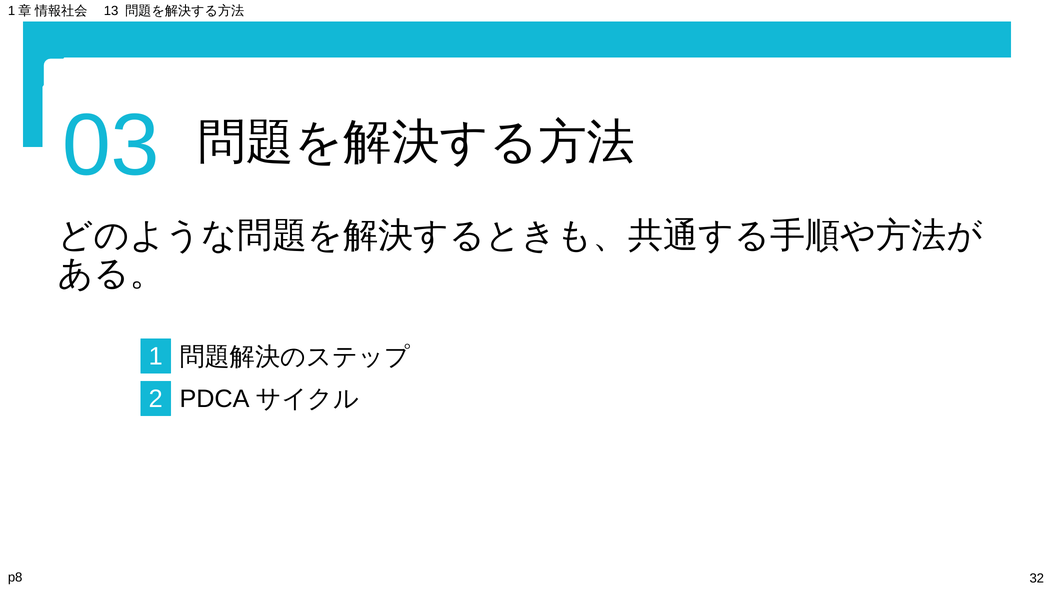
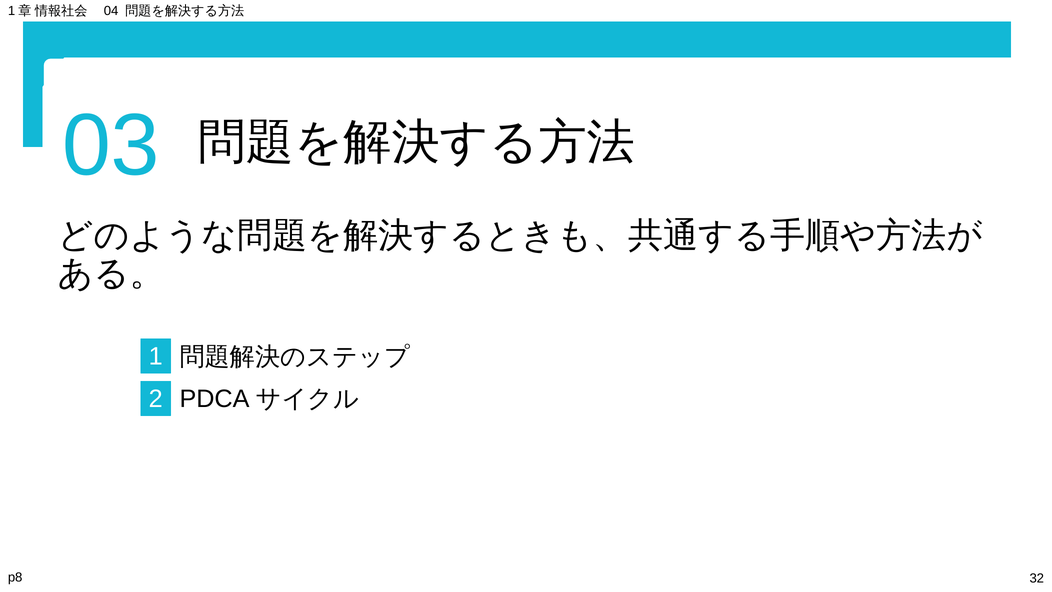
13: 13 -> 04 (111, 11)
